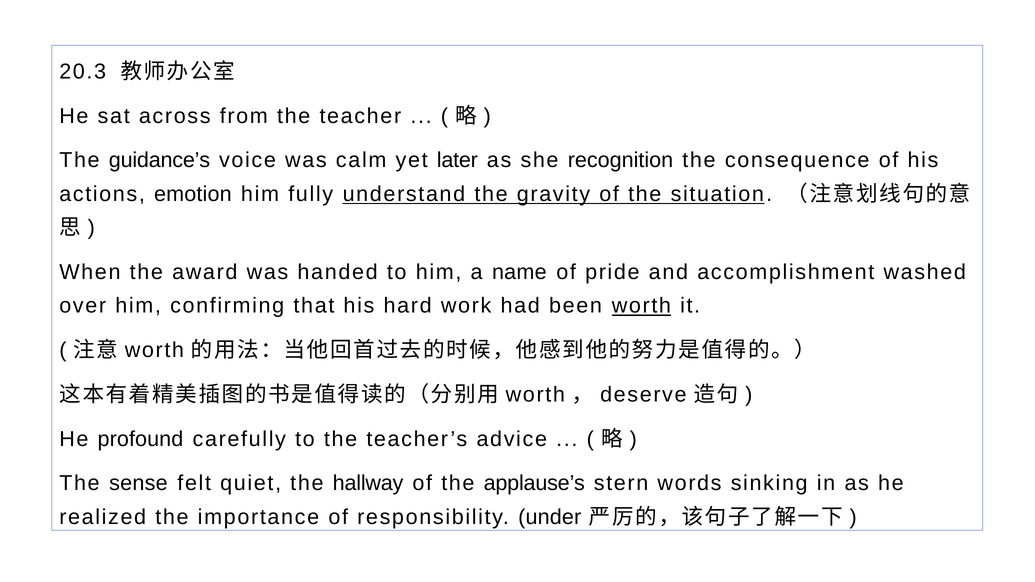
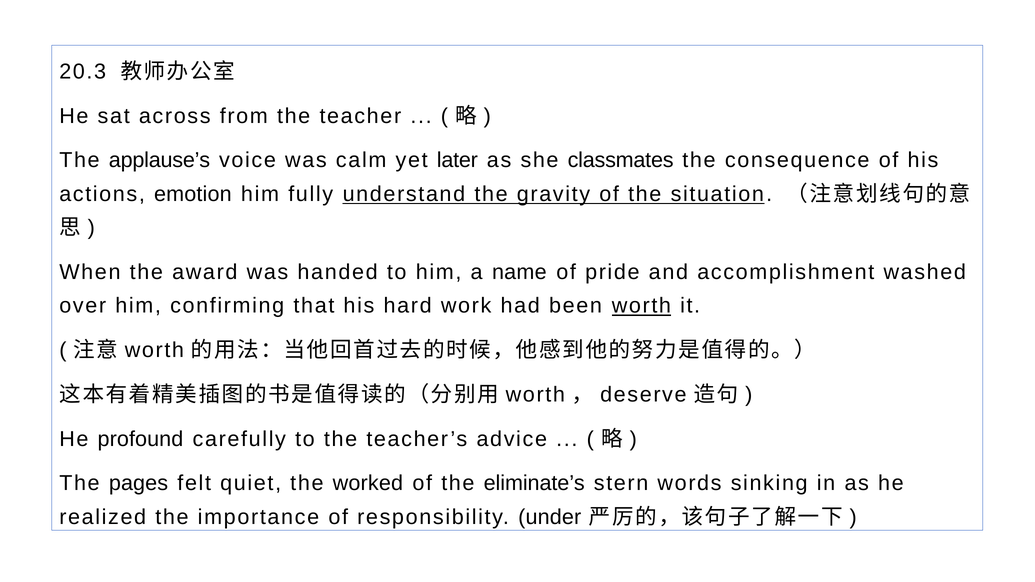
guidance’s: guidance’s -> applause’s (159, 160)
recognition: recognition -> classmates (621, 160)
sense: sense -> pages (138, 484)
hallway: hallway -> worked (368, 484)
applause’s: applause’s -> eliminate’s (534, 484)
